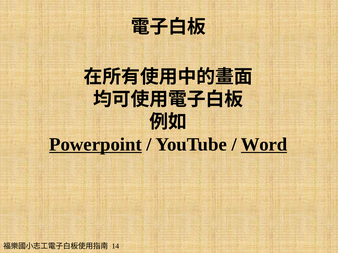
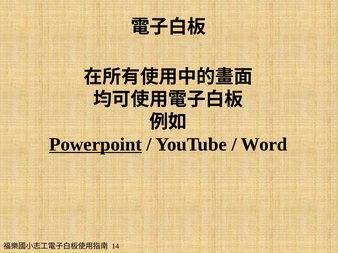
Word underline: present -> none (264, 145)
